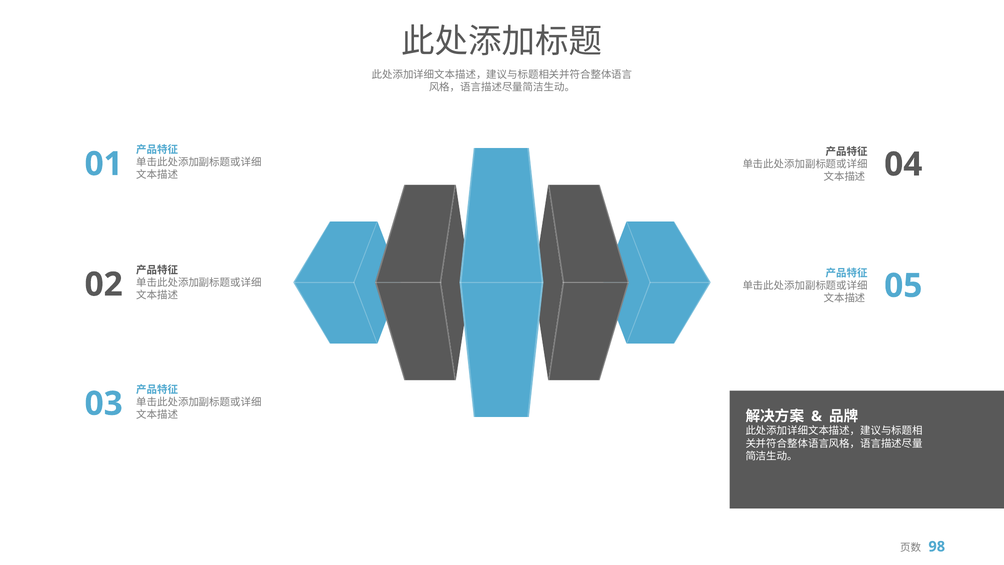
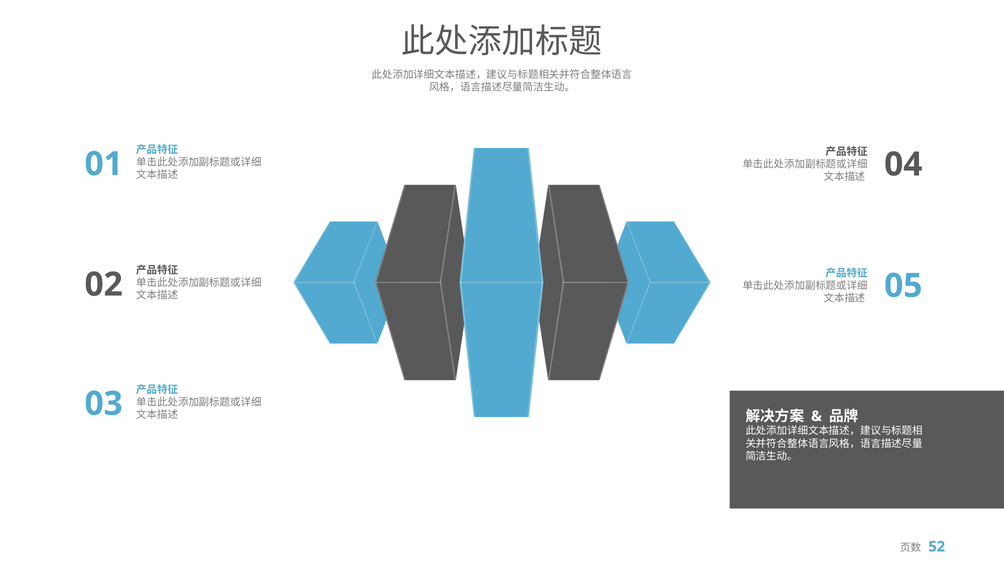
98: 98 -> 52 (937, 546)
